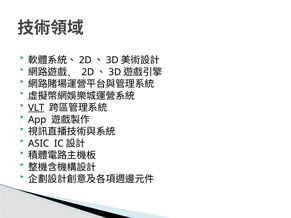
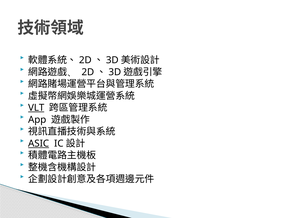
ASIC underline: none -> present (39, 144)
